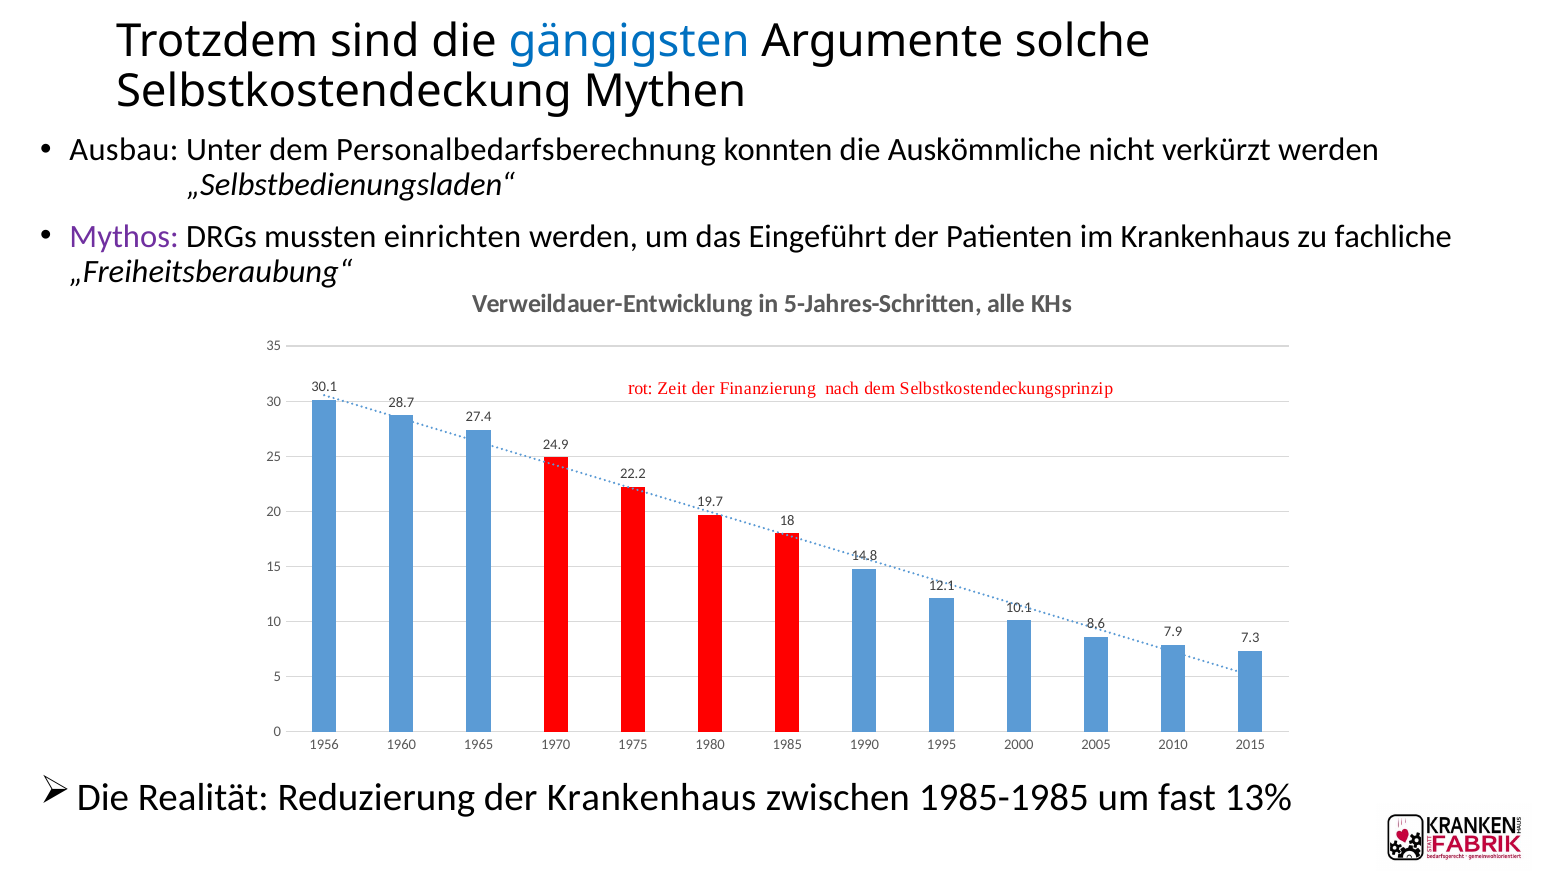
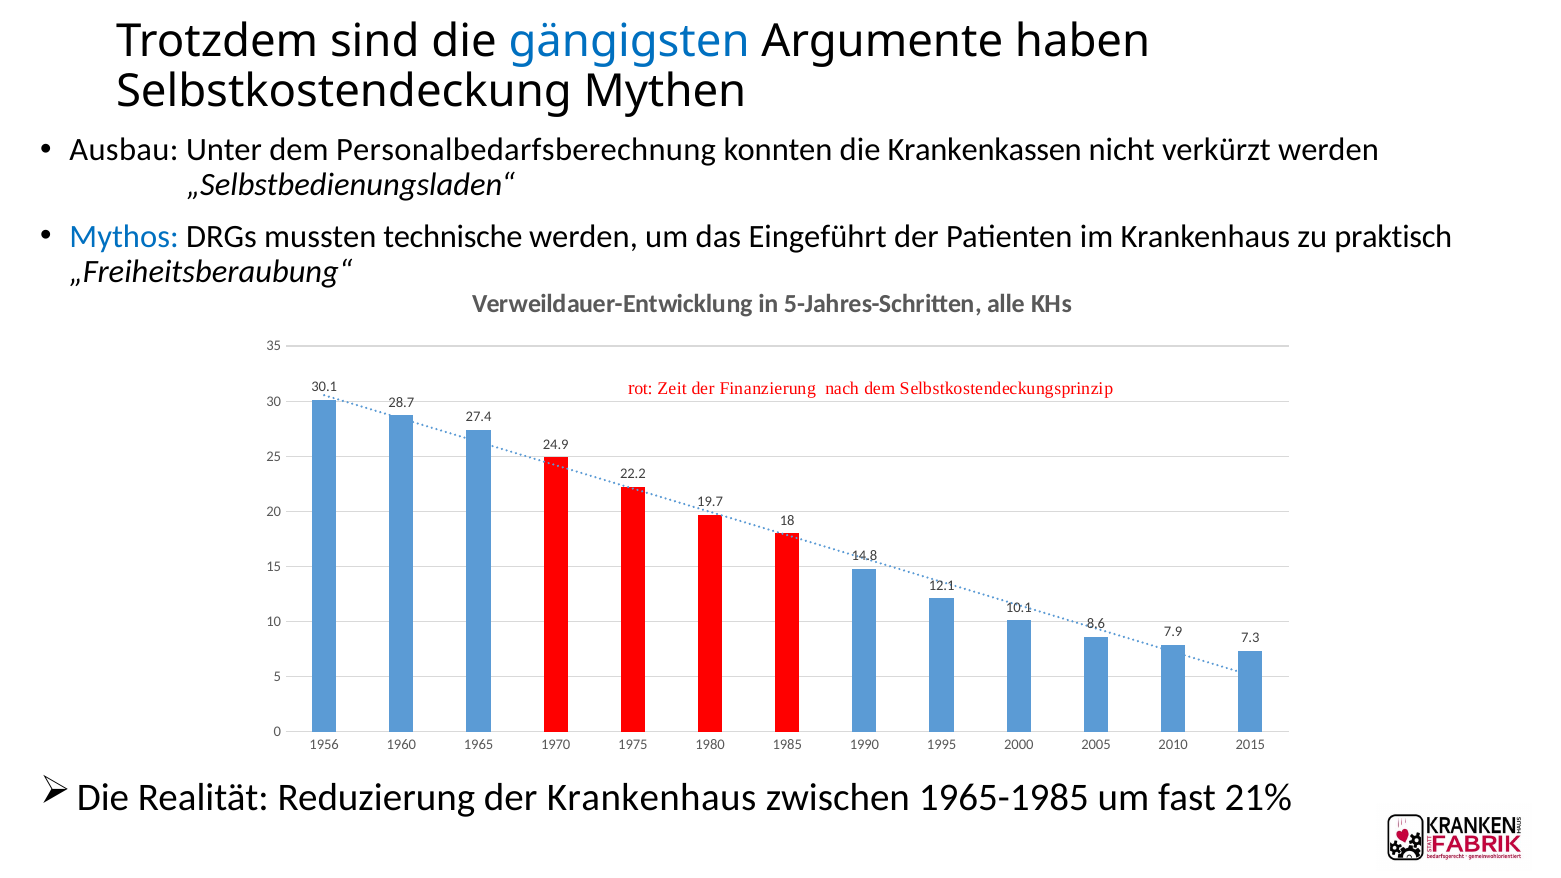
solche: solche -> haben (1083, 42)
Auskömmliche: Auskömmliche -> Krankenkassen (985, 150)
Mythos colour: purple -> blue (124, 237)
einrichten: einrichten -> technische (453, 237)
fachliche: fachliche -> praktisch (1393, 237)
1985-1985: 1985-1985 -> 1965-1985 (1004, 797)
13%: 13% -> 21% (1258, 797)
